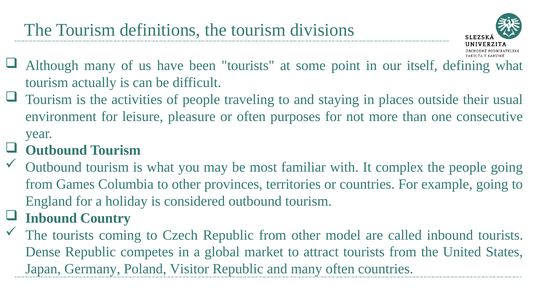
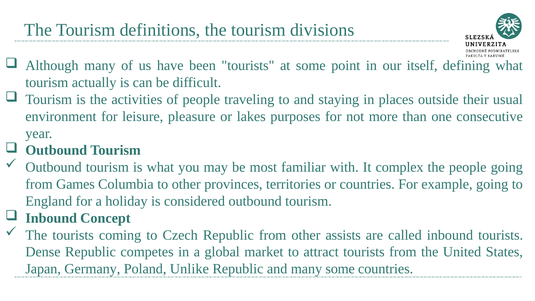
or often: often -> lakes (251, 116)
Country: Country -> Concept (105, 218)
model: model -> assists (343, 235)
Visitor: Visitor -> Unlike (189, 269)
many often: often -> some (340, 269)
